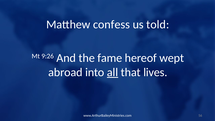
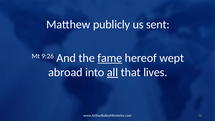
confess: confess -> publicly (112, 25)
told: told -> sent (158, 25)
fame underline: none -> present (110, 58)
